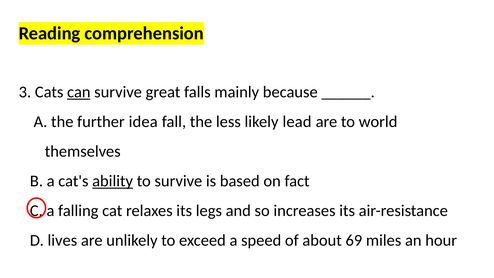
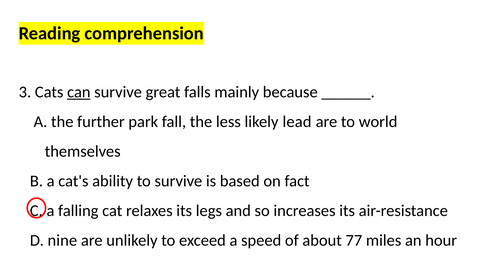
idea: idea -> park (143, 122)
ability underline: present -> none (113, 181)
lives: lives -> nine (62, 240)
69: 69 -> 77 (354, 240)
